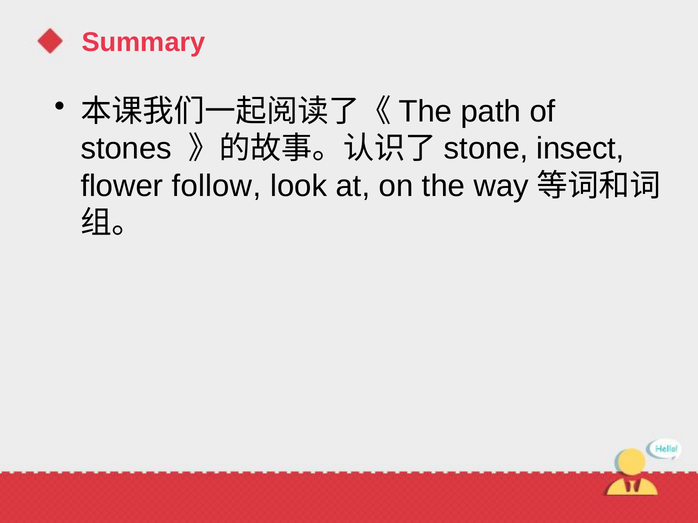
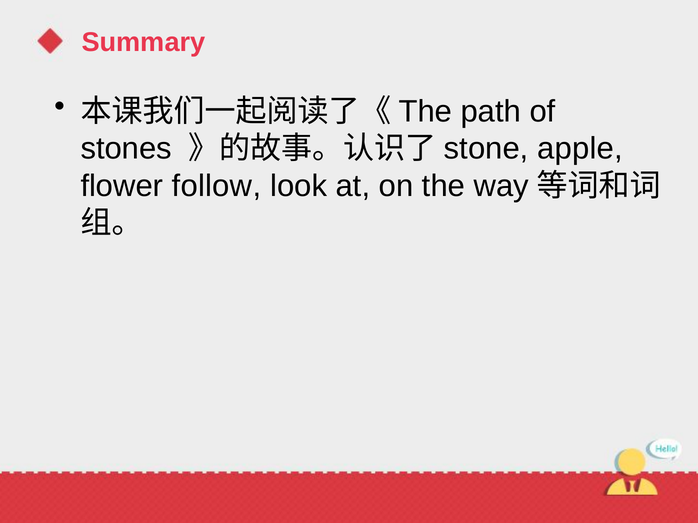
insect: insect -> apple (580, 149)
